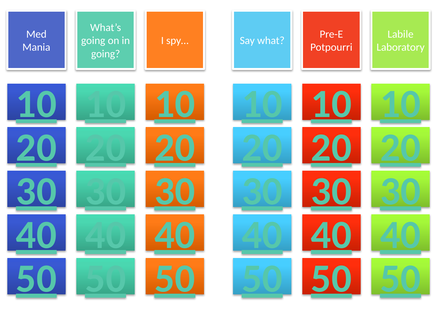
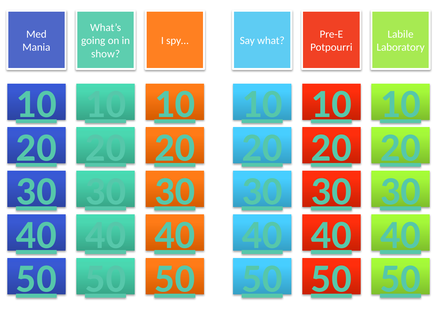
going: going -> show (106, 54)
